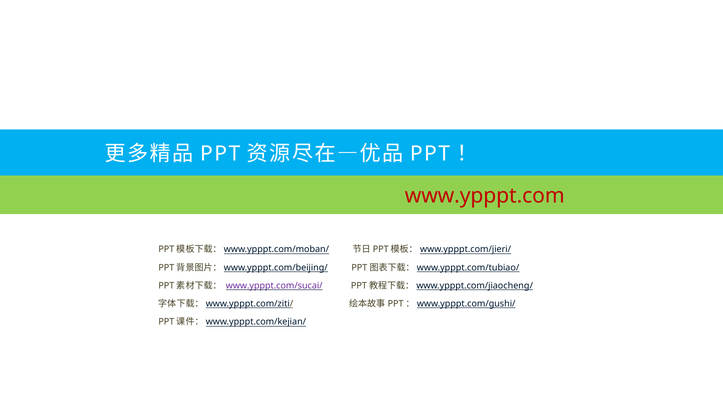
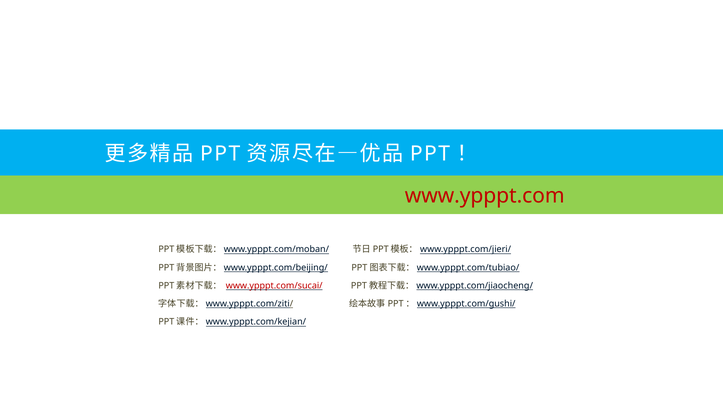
www.ypppt.com/sucai/ colour: purple -> red (274, 285)
